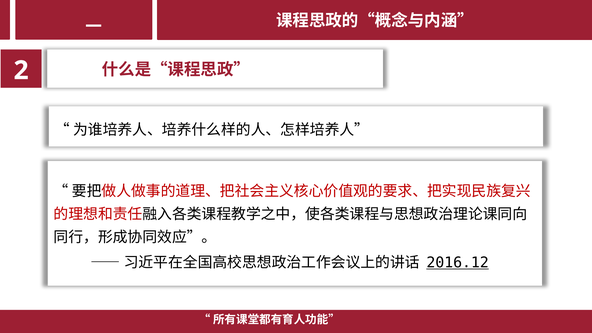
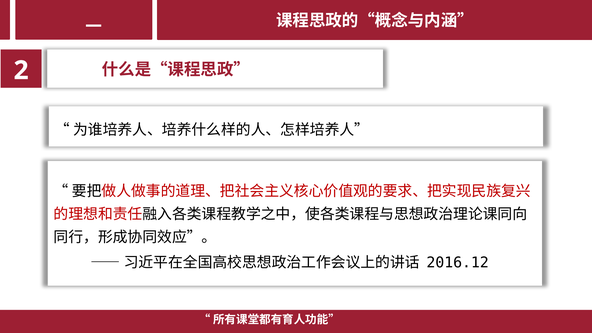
2016.12 underline: present -> none (458, 263)
